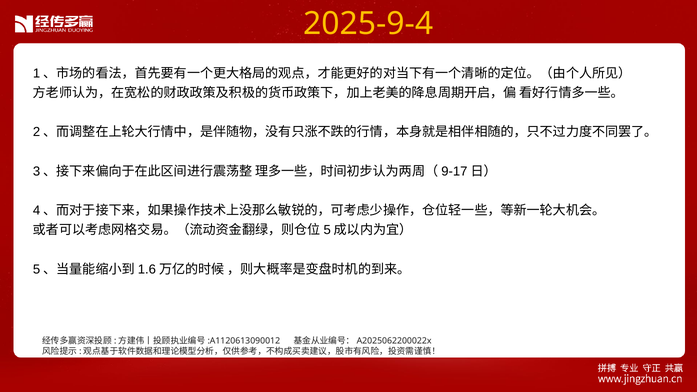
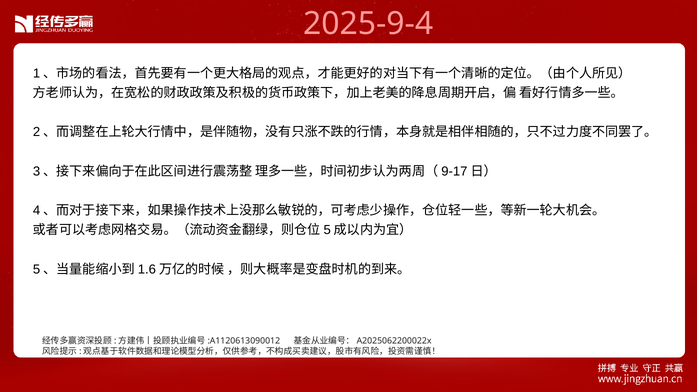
2025-9-4 colour: yellow -> pink (368, 24)
